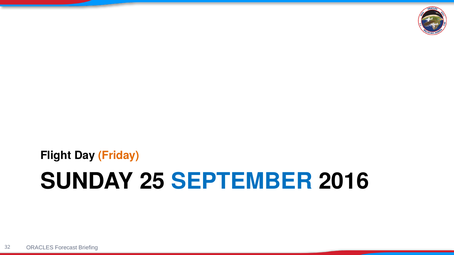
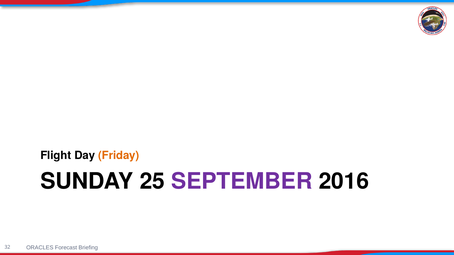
SEPTEMBER colour: blue -> purple (242, 182)
